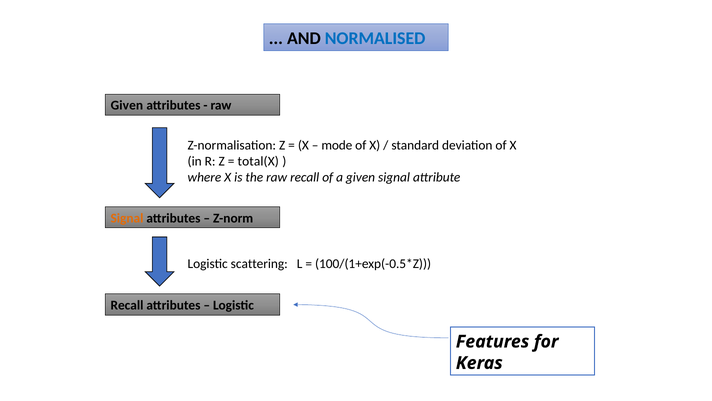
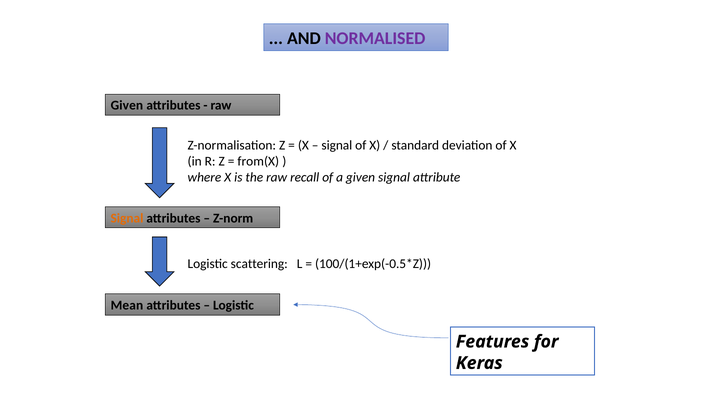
NORMALISED colour: blue -> purple (375, 38)
mode: mode -> signal (337, 145)
total(X: total(X -> from(X (258, 161)
Recall: Recall -> Mean (127, 305)
